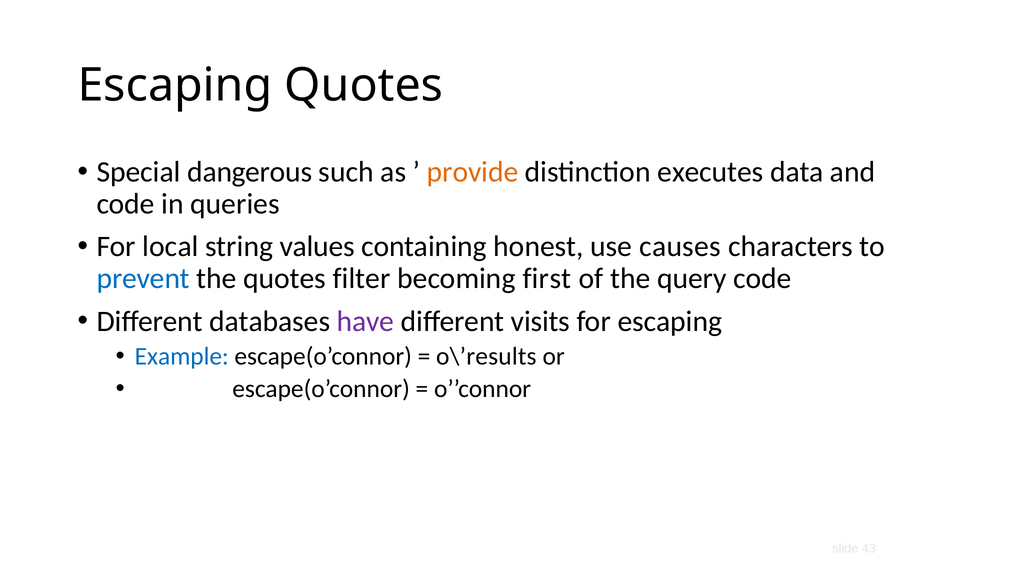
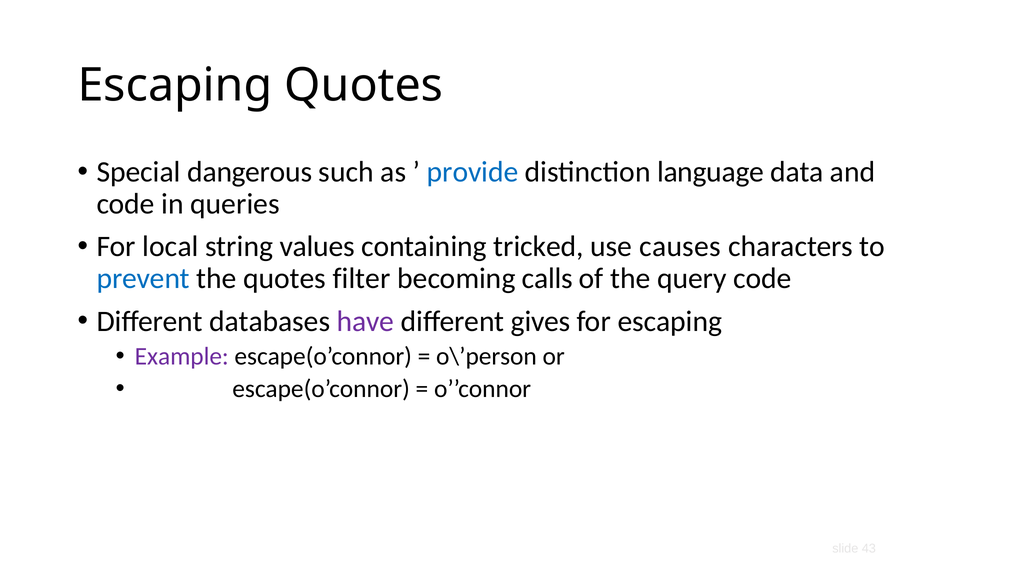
provide colour: orange -> blue (473, 172)
executes: executes -> language (711, 172)
honest: honest -> tricked (539, 247)
first: first -> calls (547, 279)
visits: visits -> gives (541, 321)
Example colour: blue -> purple (182, 356)
o\’results: o\’results -> o\’person (486, 356)
